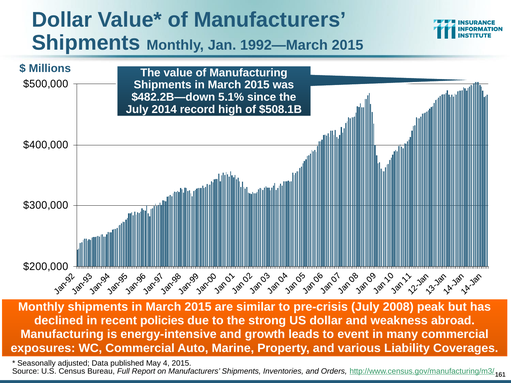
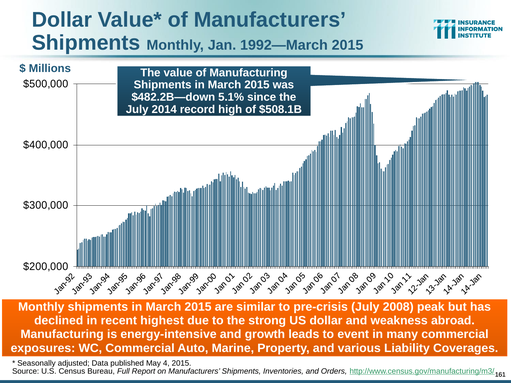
policies: policies -> highest (162, 321)
